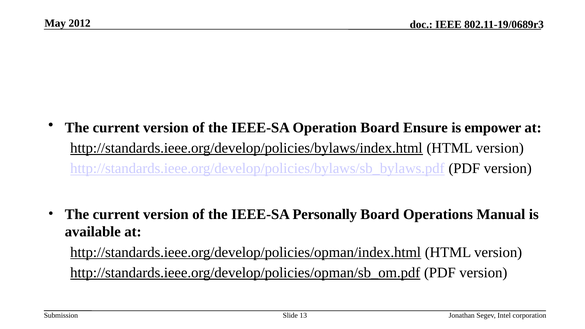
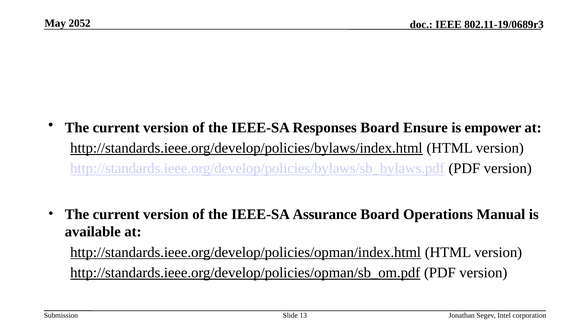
2012: 2012 -> 2052 (80, 23)
Operation: Operation -> Responses (325, 128)
Personally: Personally -> Assurance (325, 214)
